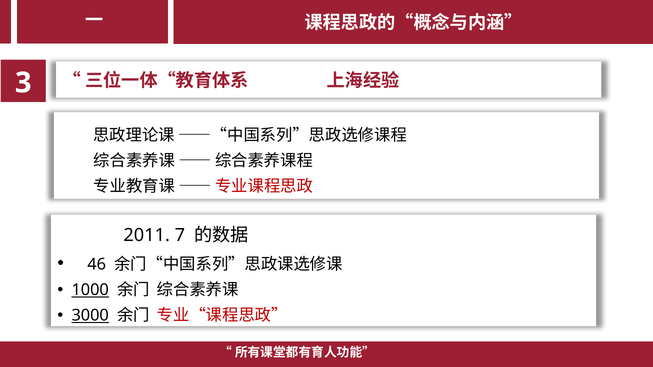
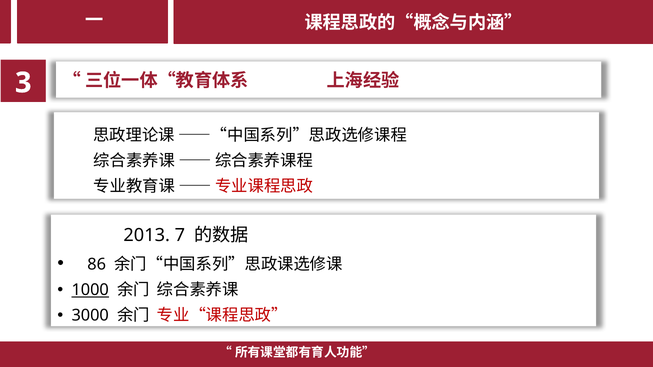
2011: 2011 -> 2013 (147, 236)
46: 46 -> 86 (97, 265)
3000 underline: present -> none (90, 316)
